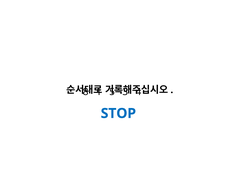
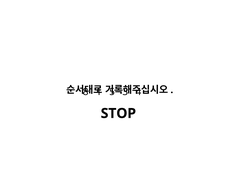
STOP colour: blue -> black (118, 113)
